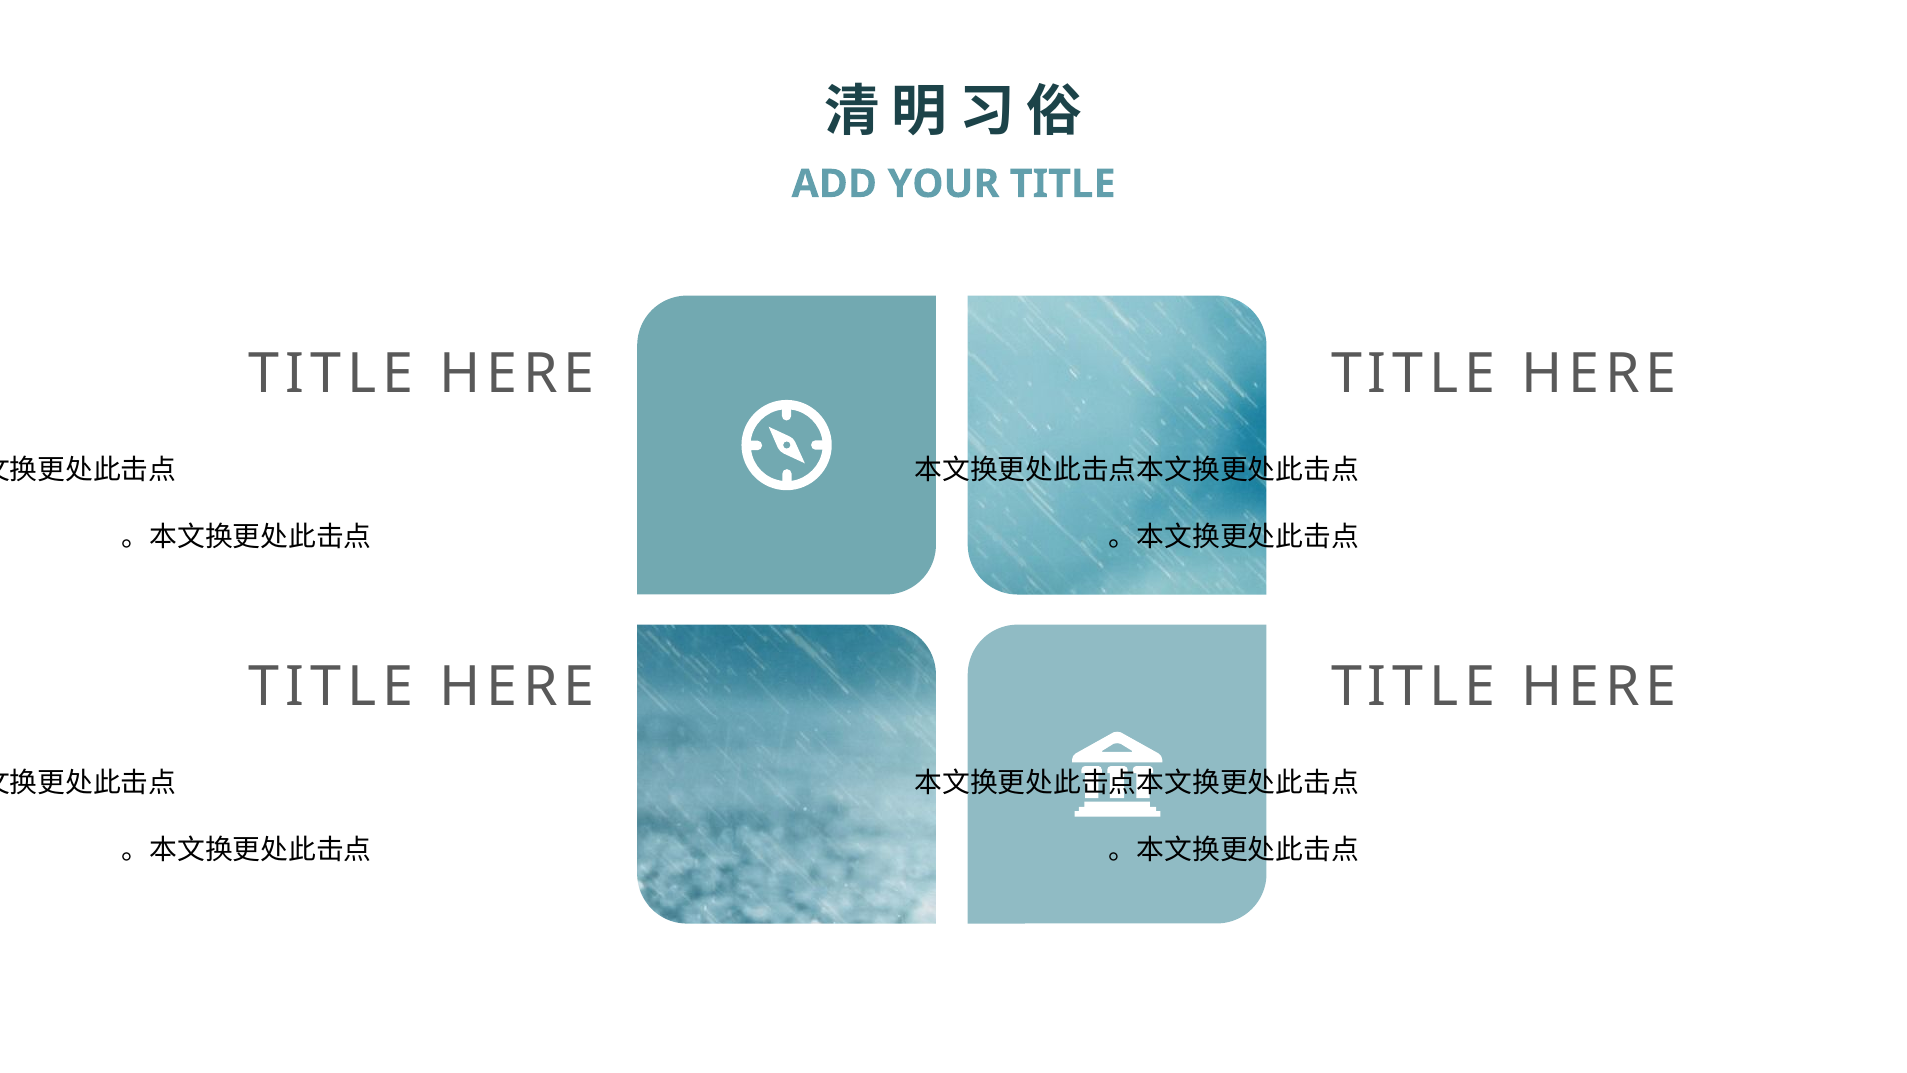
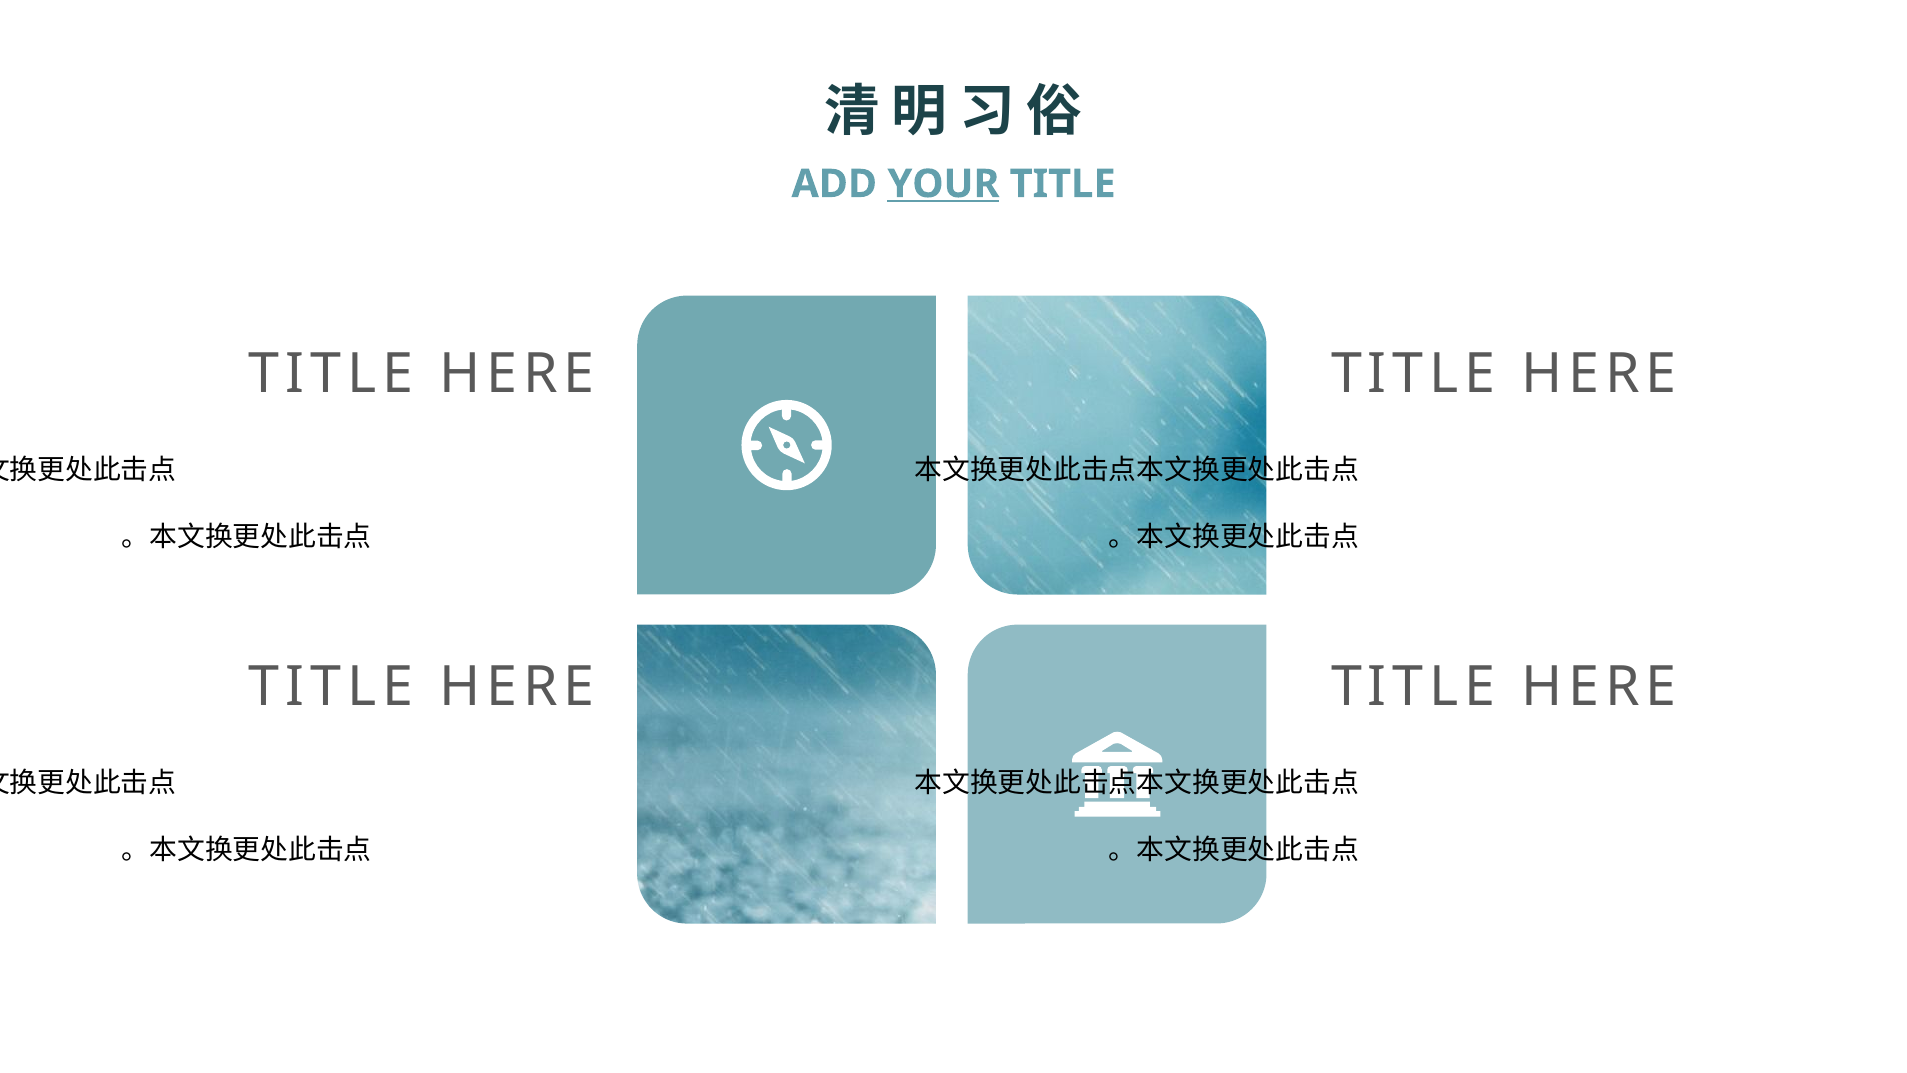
YOUR underline: none -> present (944, 184)
